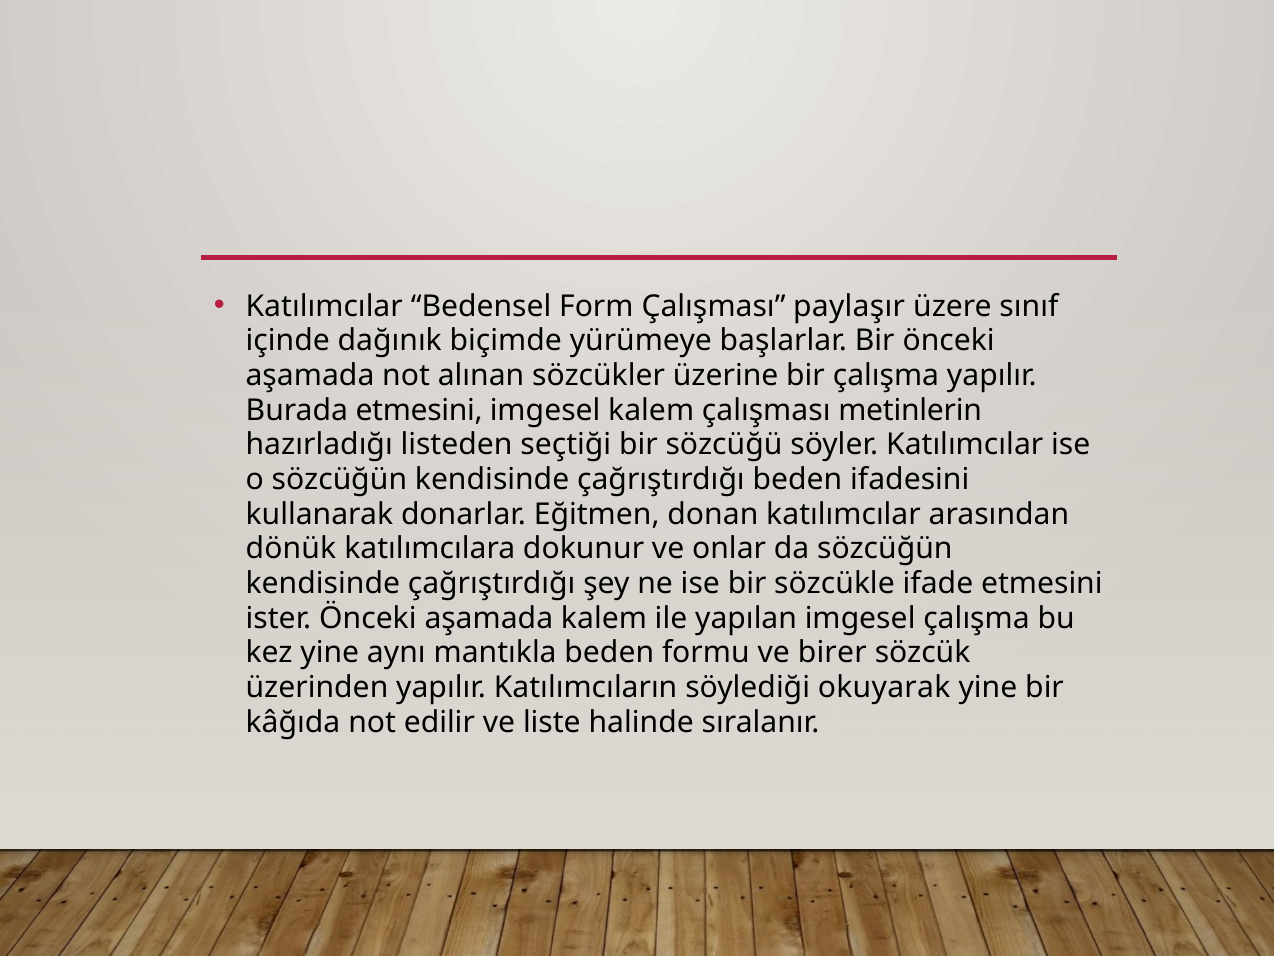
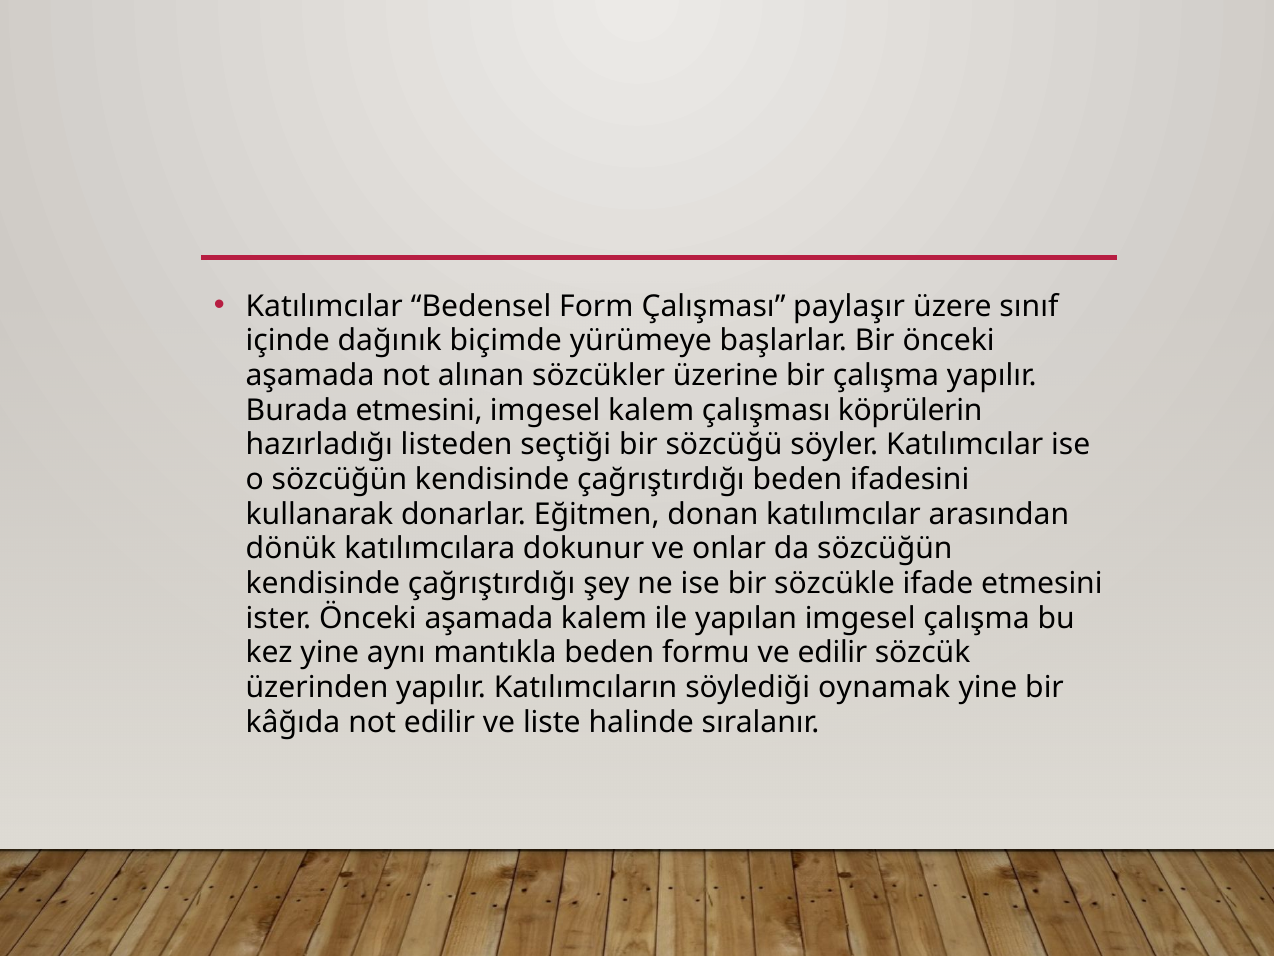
metinlerin: metinlerin -> köprülerin (910, 410)
ve birer: birer -> edilir (833, 652)
okuyarak: okuyarak -> oynamak (884, 687)
